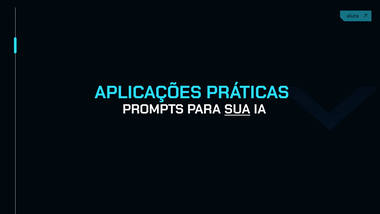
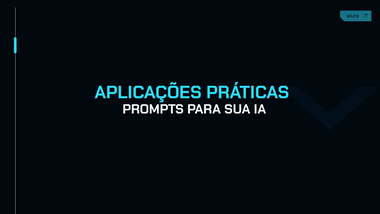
SUA underline: present -> none (237, 109)
